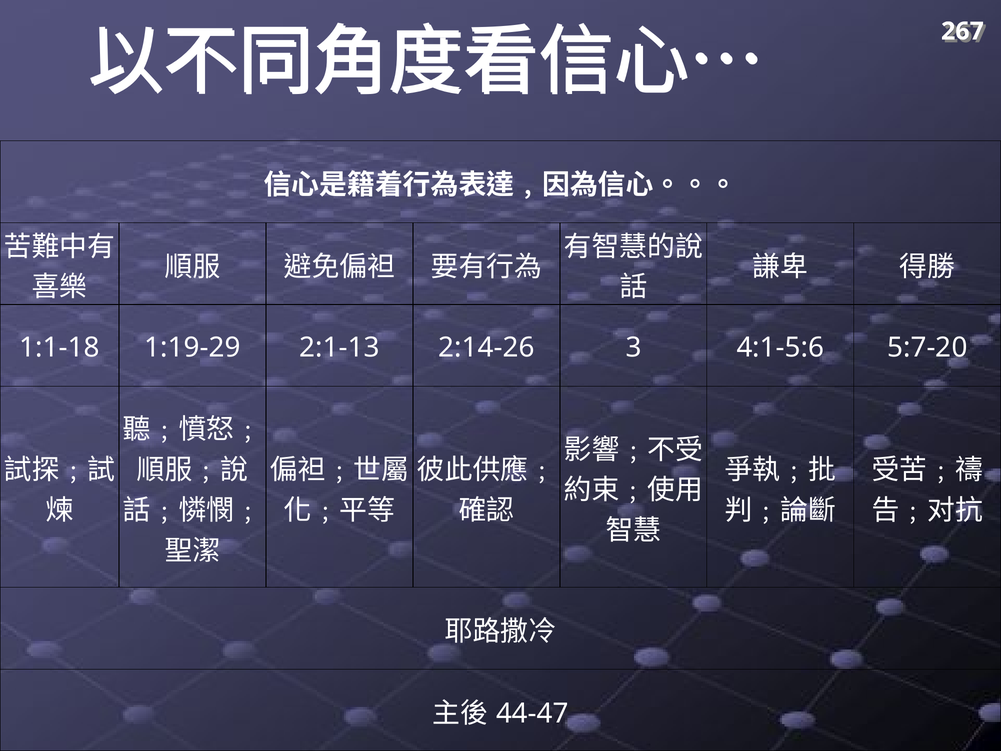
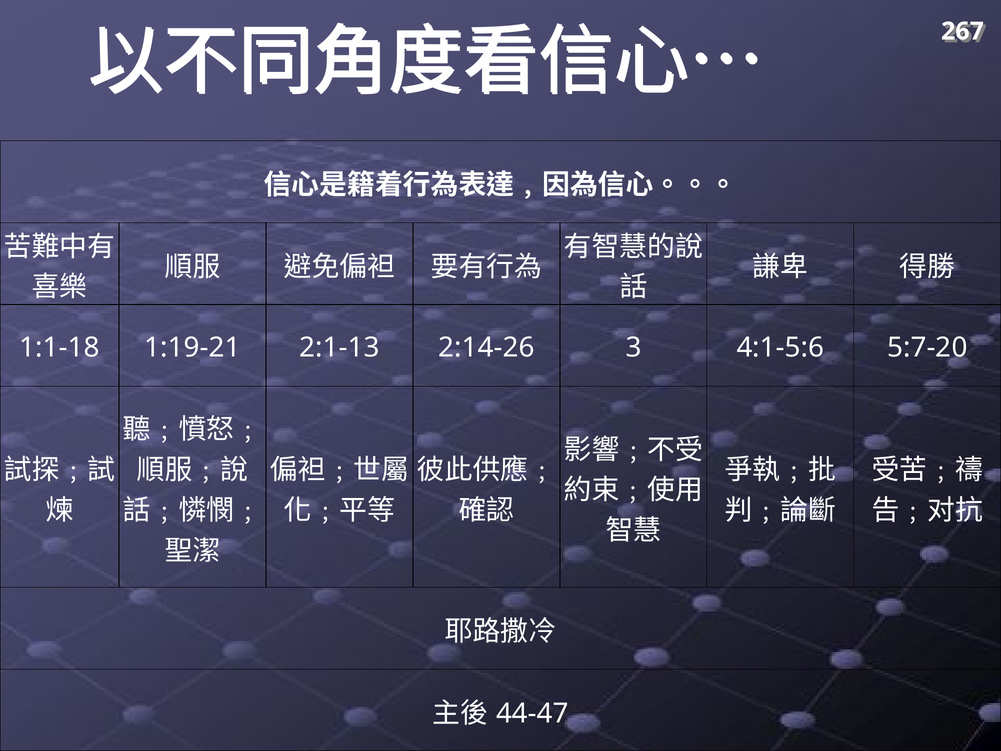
1:19-29: 1:19-29 -> 1:19-21 (192, 347)
